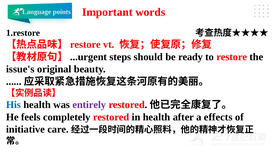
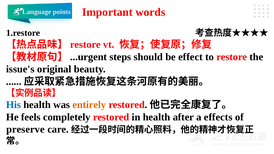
ready: ready -> effect (190, 57)
entirely colour: purple -> orange (89, 105)
initiative: initiative -> preserve (25, 129)
